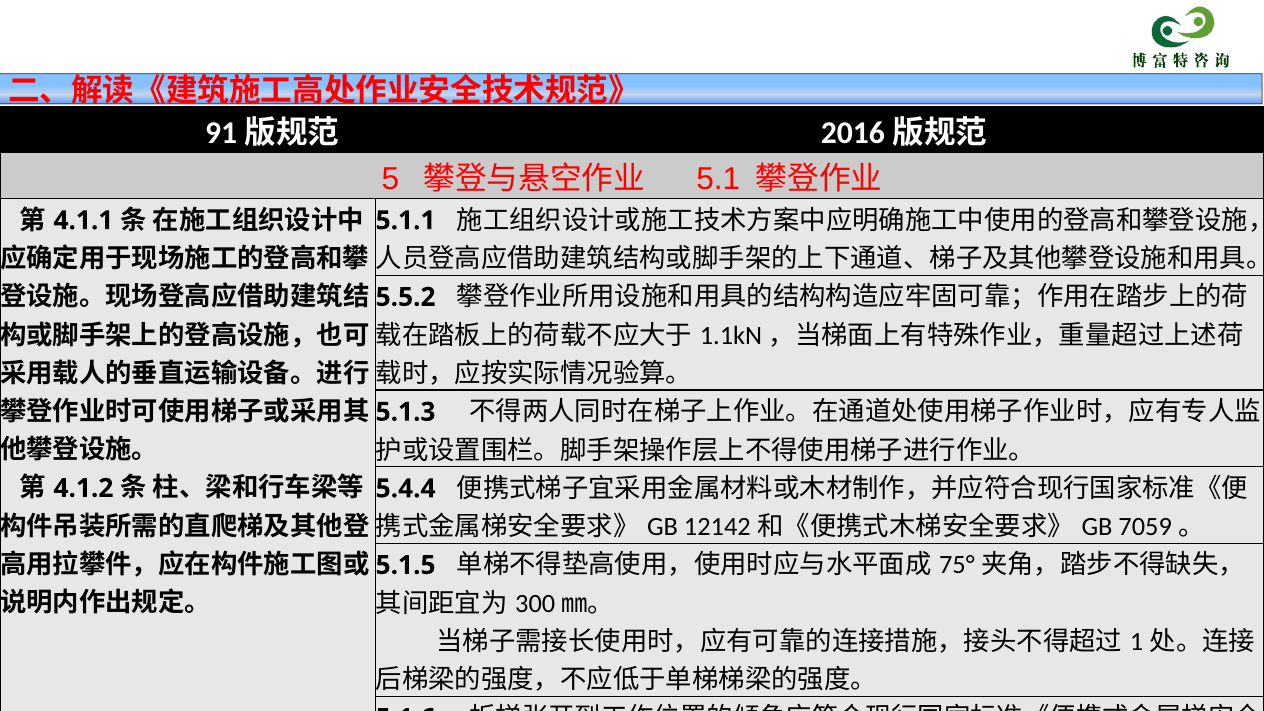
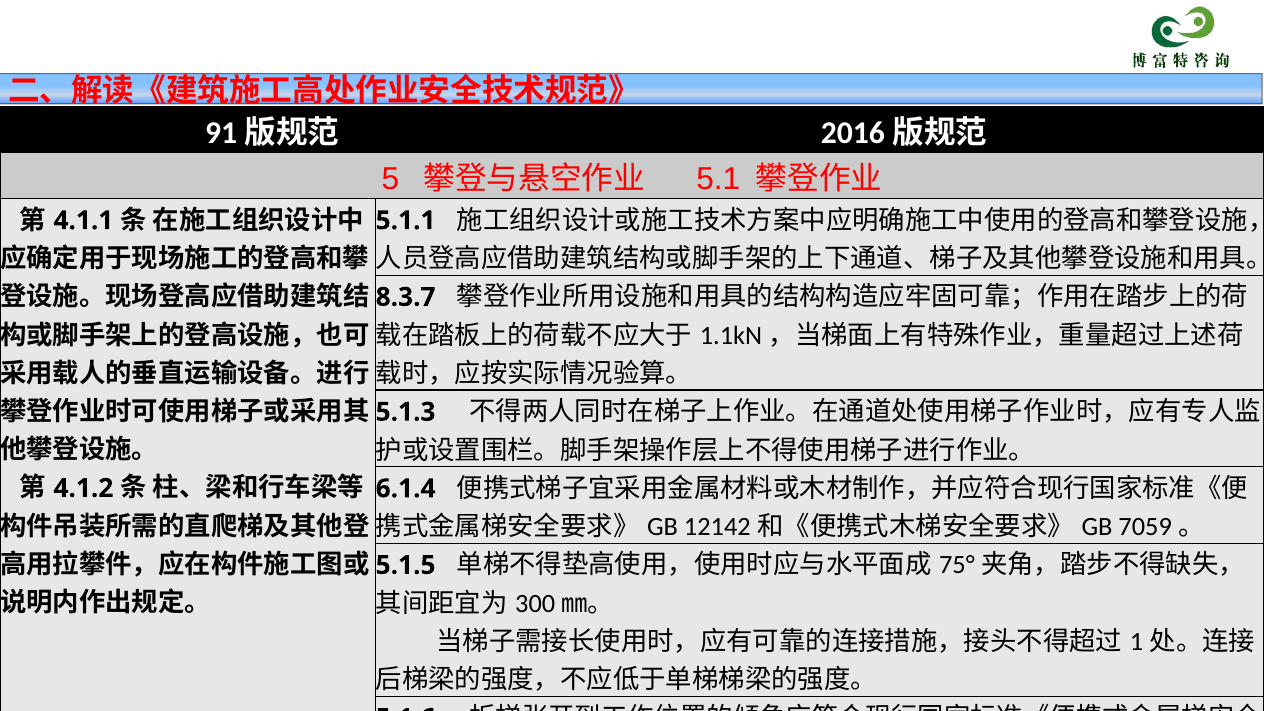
5.5.2: 5.5.2 -> 8.3.7 (406, 297)
5.4.4: 5.4.4 -> 6.1.4 (406, 489)
